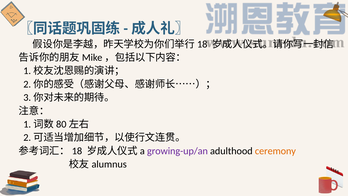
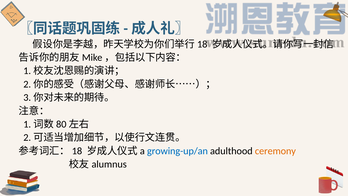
growing-up/an colour: purple -> blue (177, 151)
